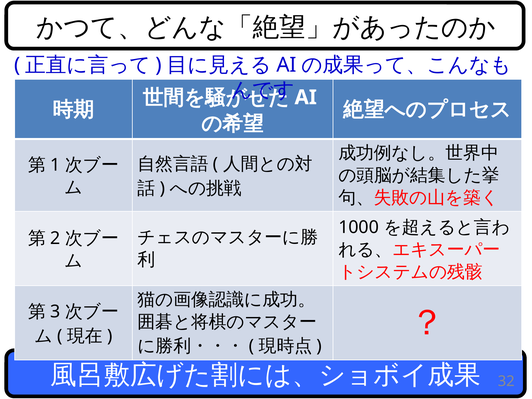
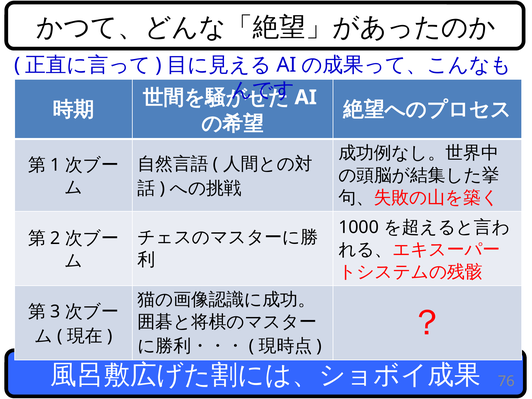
32: 32 -> 76 (506, 381)
